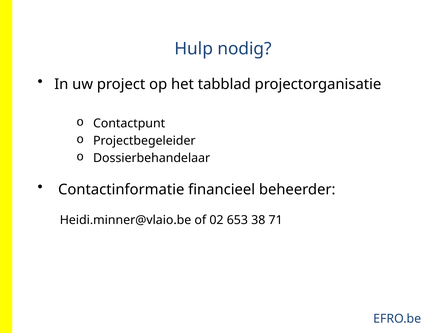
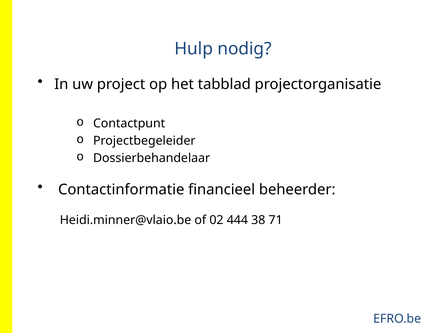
653: 653 -> 444 (237, 220)
